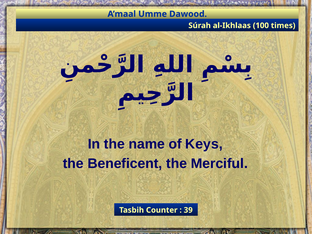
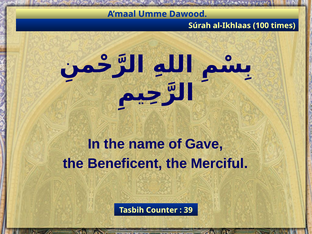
Keys: Keys -> Gave (204, 144)
